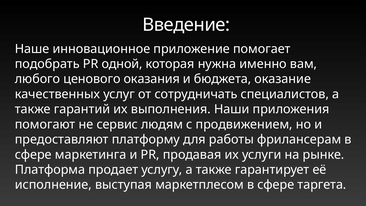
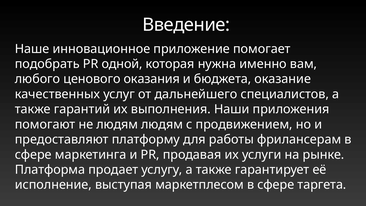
сотрудничать: сотрудничать -> дальнейшего (196, 94)
не сервис: сервис -> людям (117, 124)
